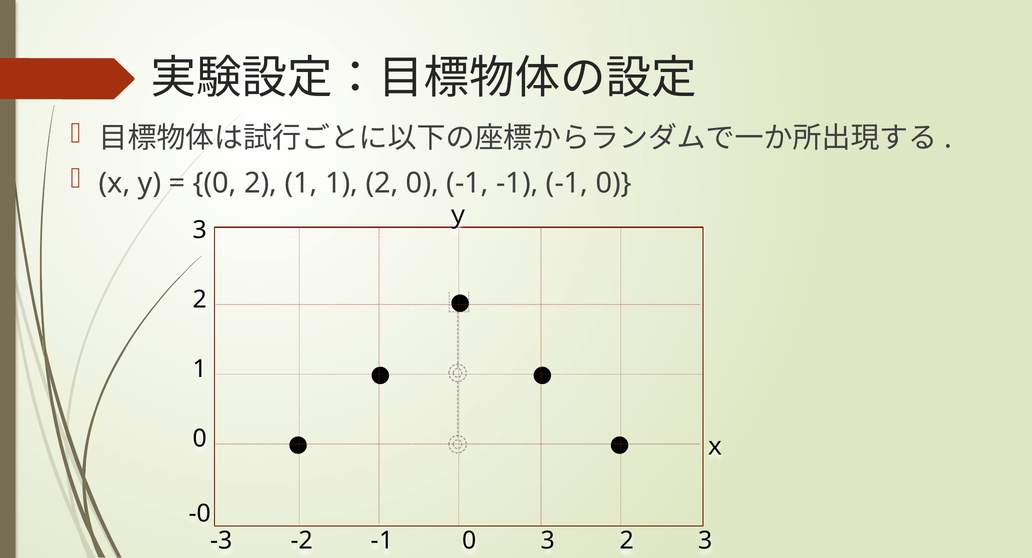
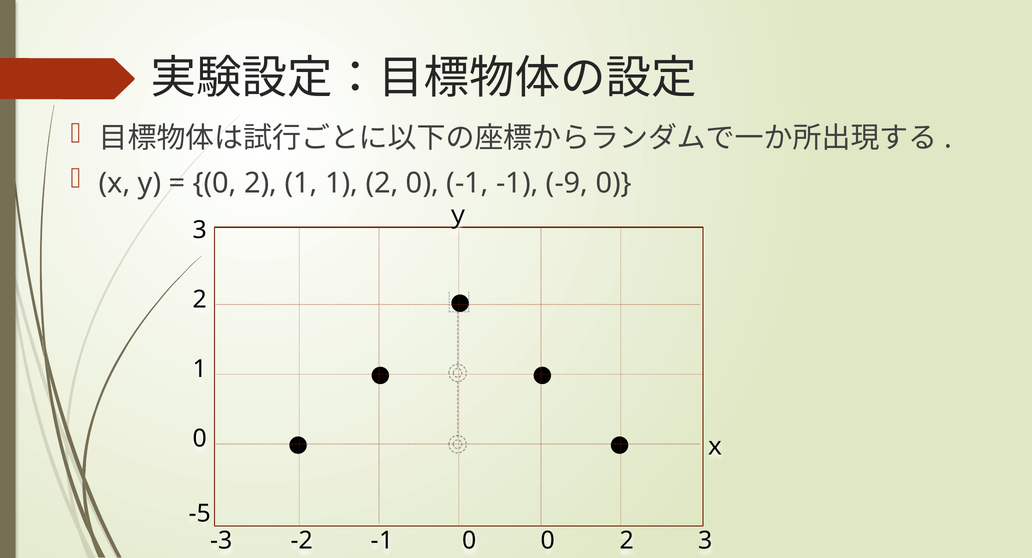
-1: -1 -> -9 (567, 183)
-0: -0 -> -5 (200, 514)
0 3: 3 -> 0 (548, 541)
